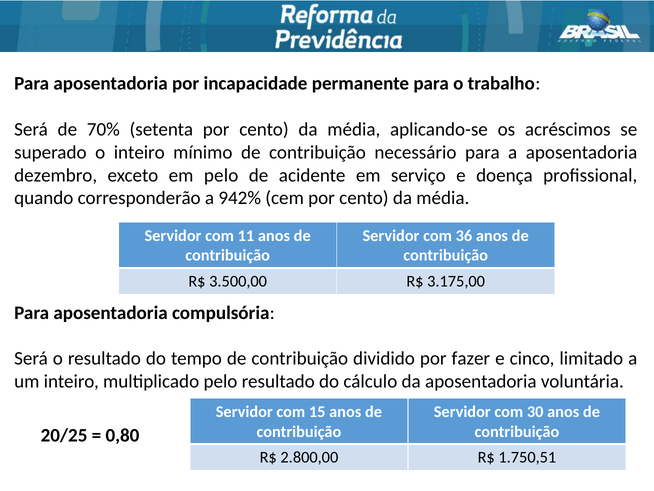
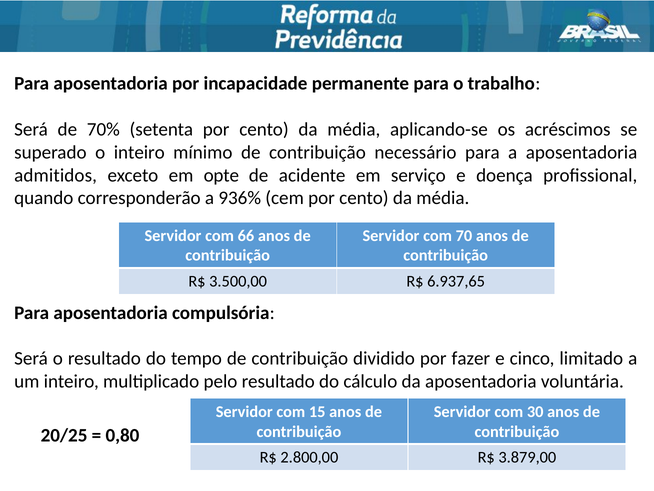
dezembro: dezembro -> admitidos (56, 175)
em pelo: pelo -> opte (221, 175)
942%: 942% -> 936% (240, 198)
11: 11 -> 66 (246, 235)
36: 36 -> 70 (464, 235)
3.175,00: 3.175,00 -> 6.937,65 (456, 281)
1.750,51: 1.750,51 -> 3.879,00 (527, 457)
